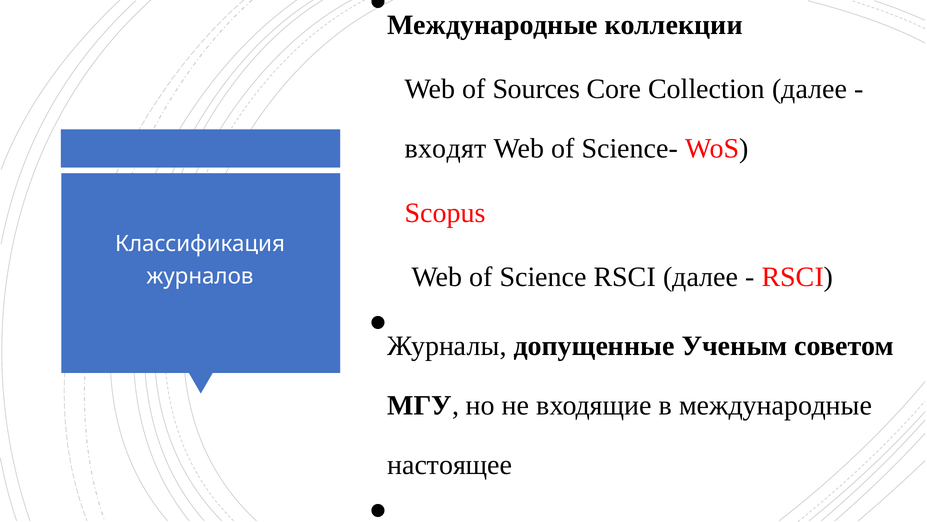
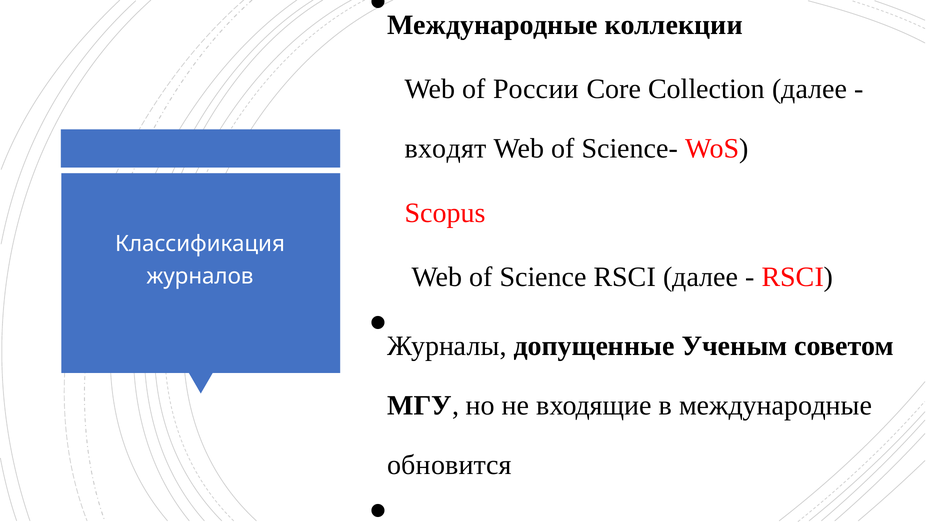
Sources: Sources -> России (536, 89)
настоящее: настоящее -> обновится (450, 464)
